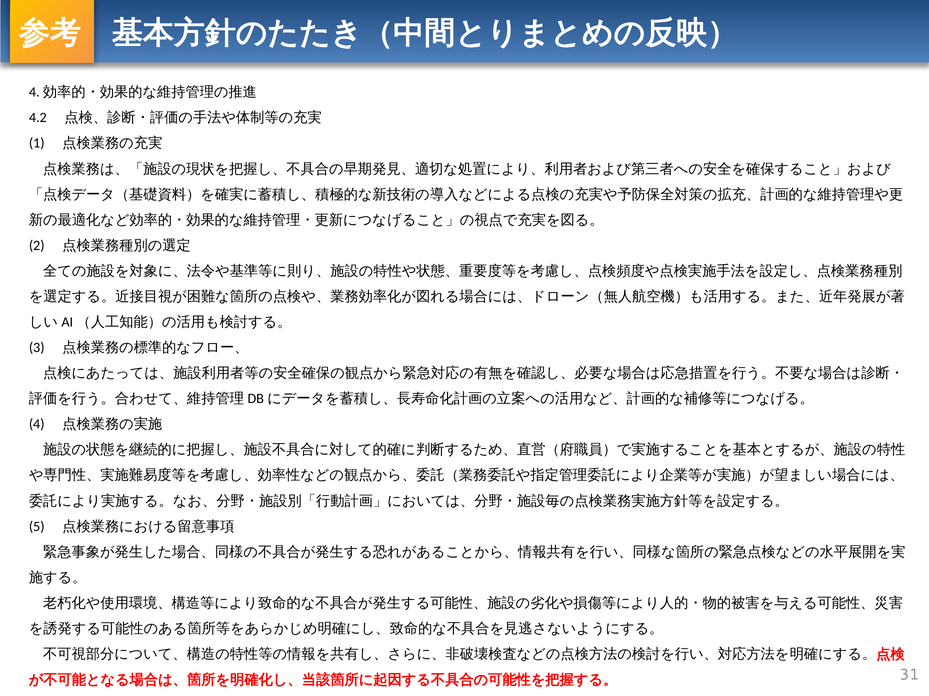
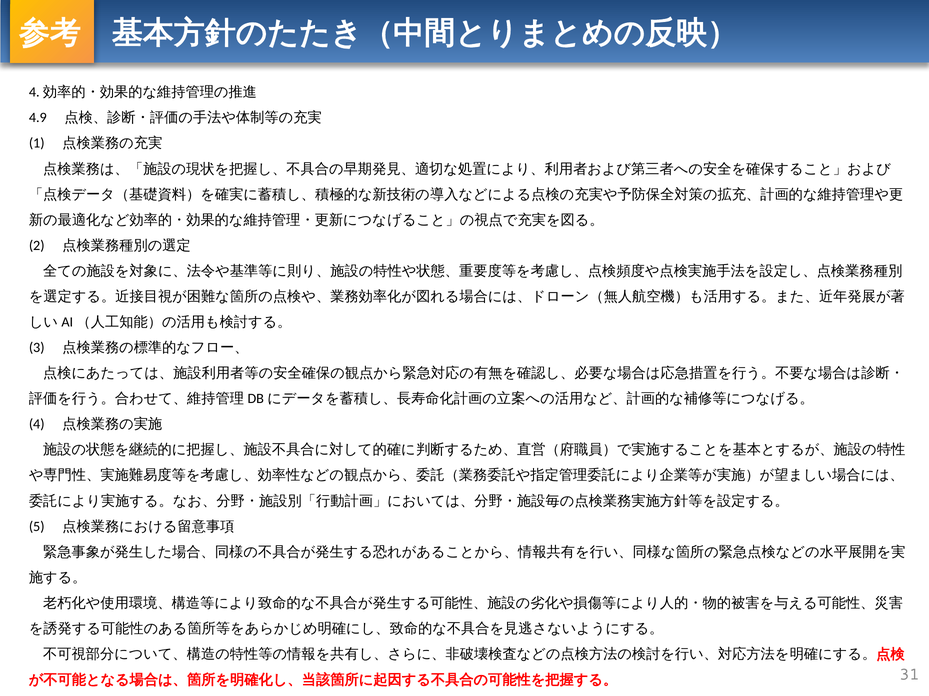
4.2: 4.2 -> 4.9 (38, 118)
